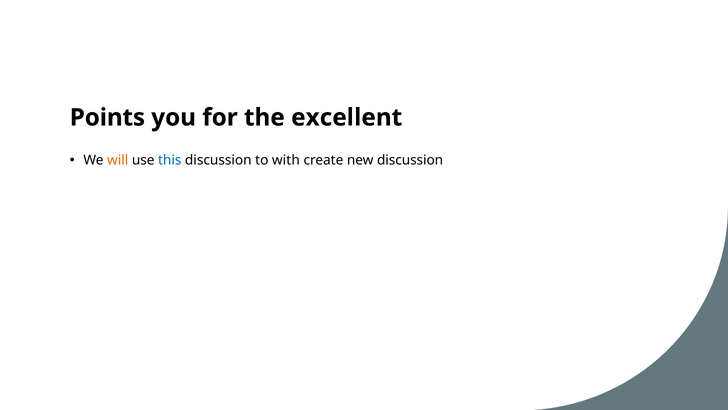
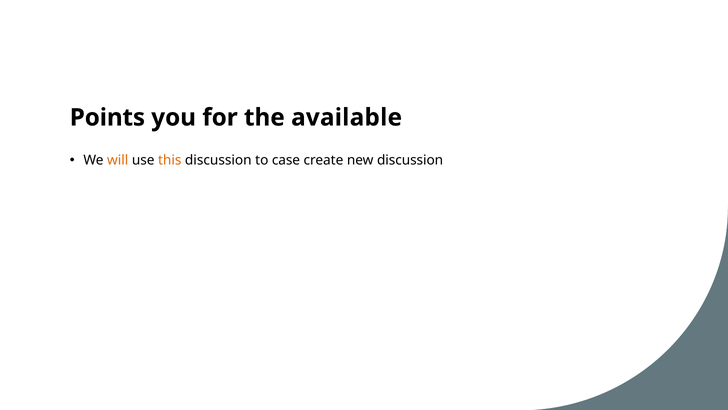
excellent: excellent -> available (347, 117)
this colour: blue -> orange (170, 160)
with: with -> case (286, 160)
